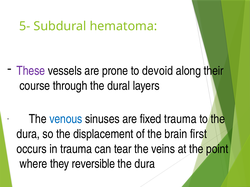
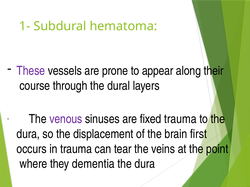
5-: 5- -> 1- (25, 26)
devoid: devoid -> appear (158, 71)
venous colour: blue -> purple (66, 119)
reversible: reversible -> dementia (93, 164)
